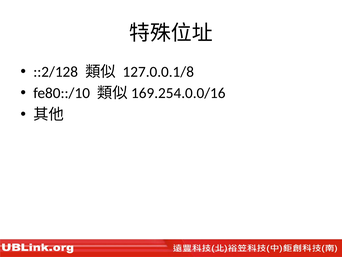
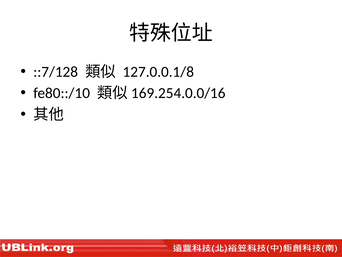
::2/128: ::2/128 -> ::7/128 (56, 72)
